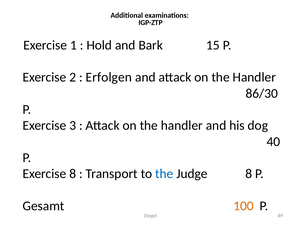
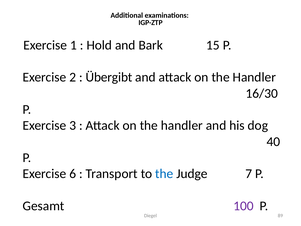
Erfolgen: Erfolgen -> Übergibt (109, 77)
86/30: 86/30 -> 16/30 (262, 93)
Exercise 8: 8 -> 6 (73, 174)
Judge 8: 8 -> 7 (249, 174)
100 colour: orange -> purple (243, 206)
